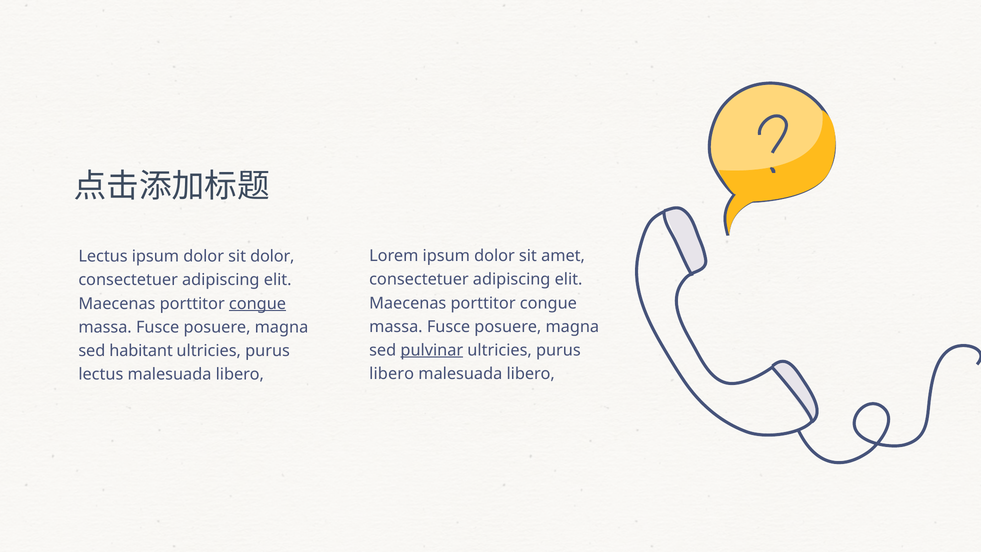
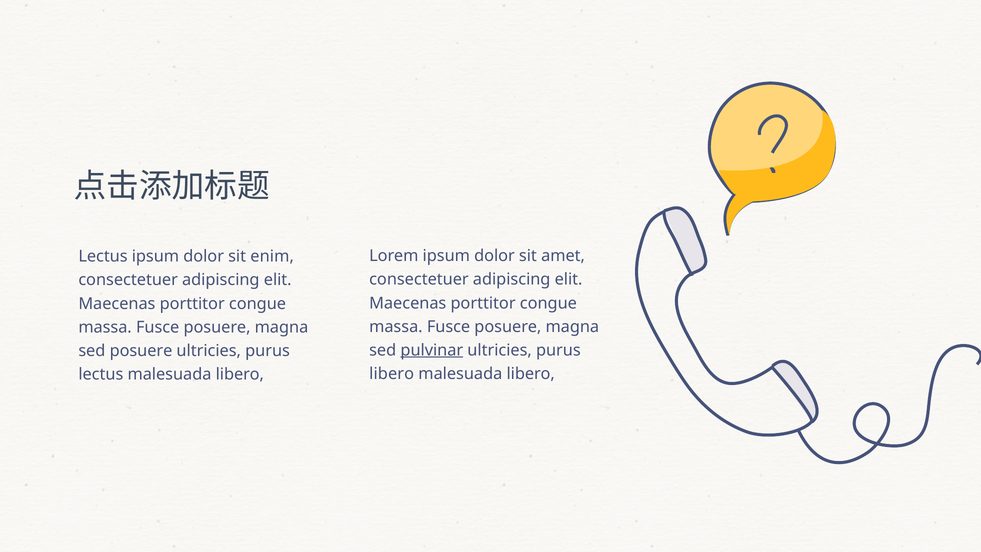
sit dolor: dolor -> enim (272, 256)
congue underline: present -> none (258, 304)
sed habitant: habitant -> posuere (141, 351)
